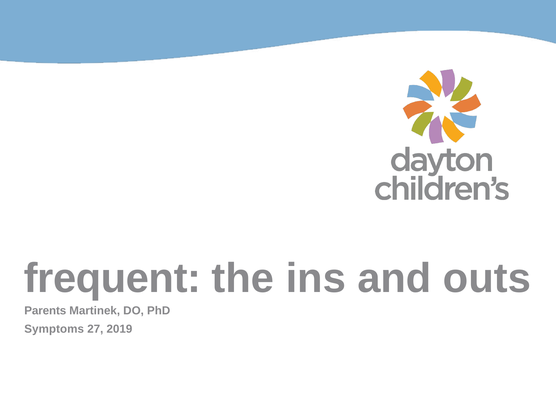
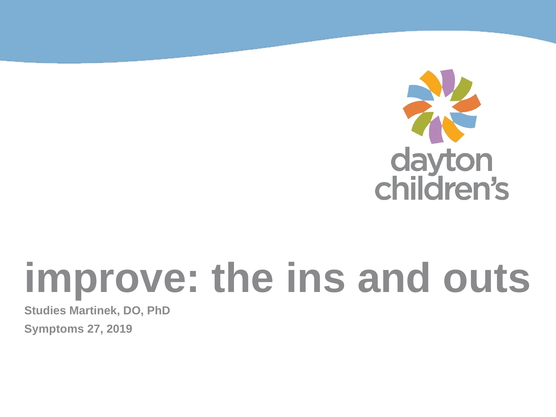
frequent: frequent -> improve (112, 278)
Parents: Parents -> Studies (45, 311)
